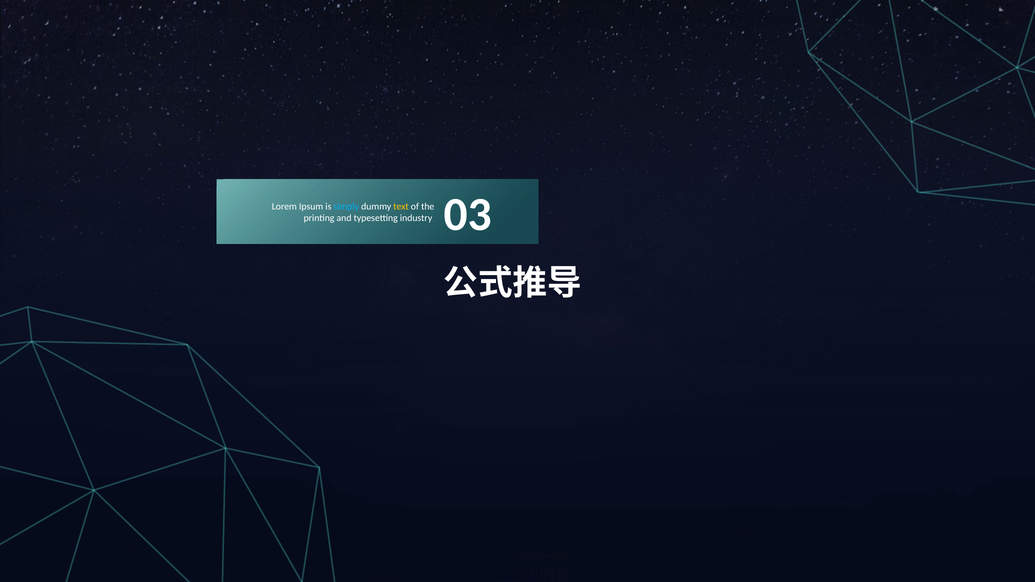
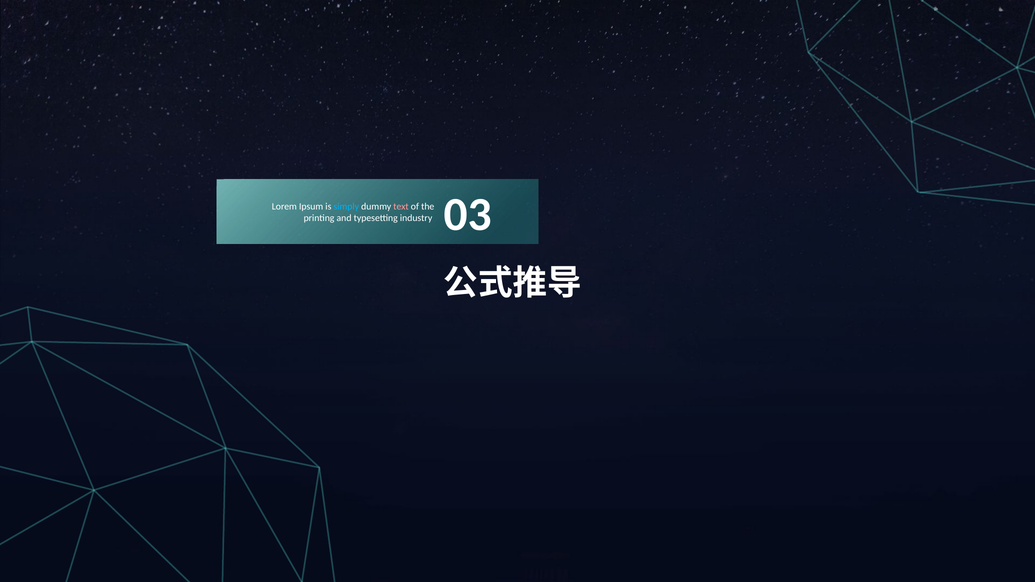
text colour: yellow -> pink (401, 206)
